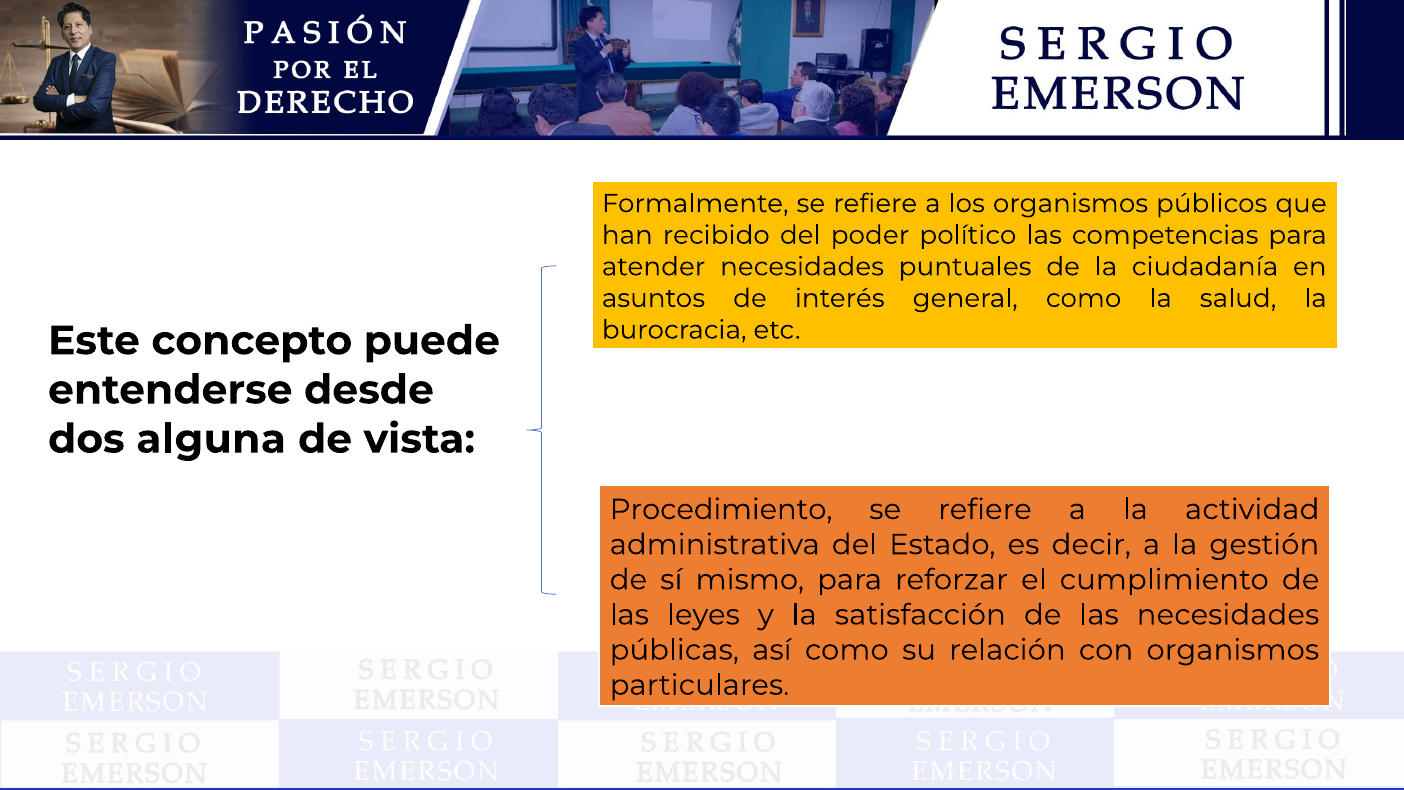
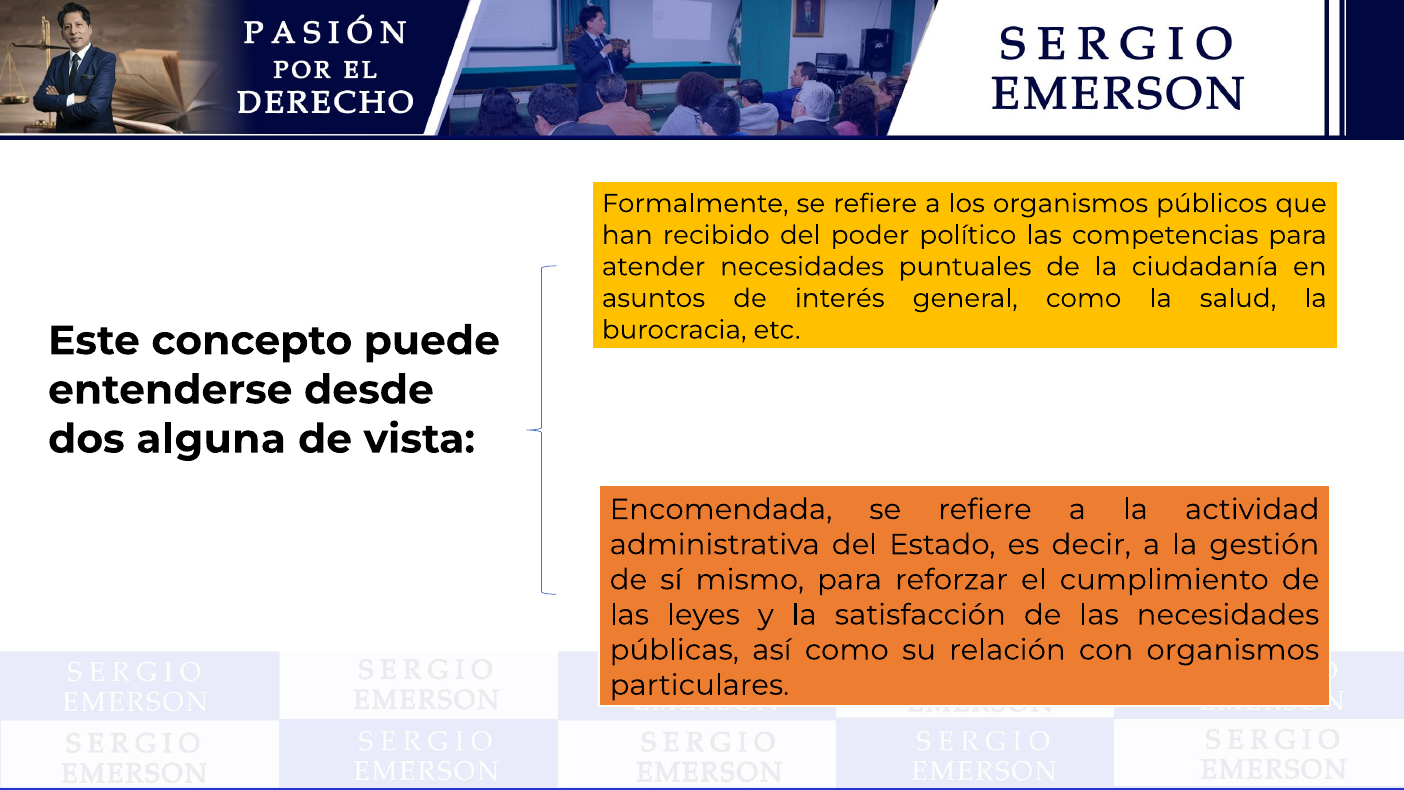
Procedimiento: Procedimiento -> Encomendada (721, 509)
